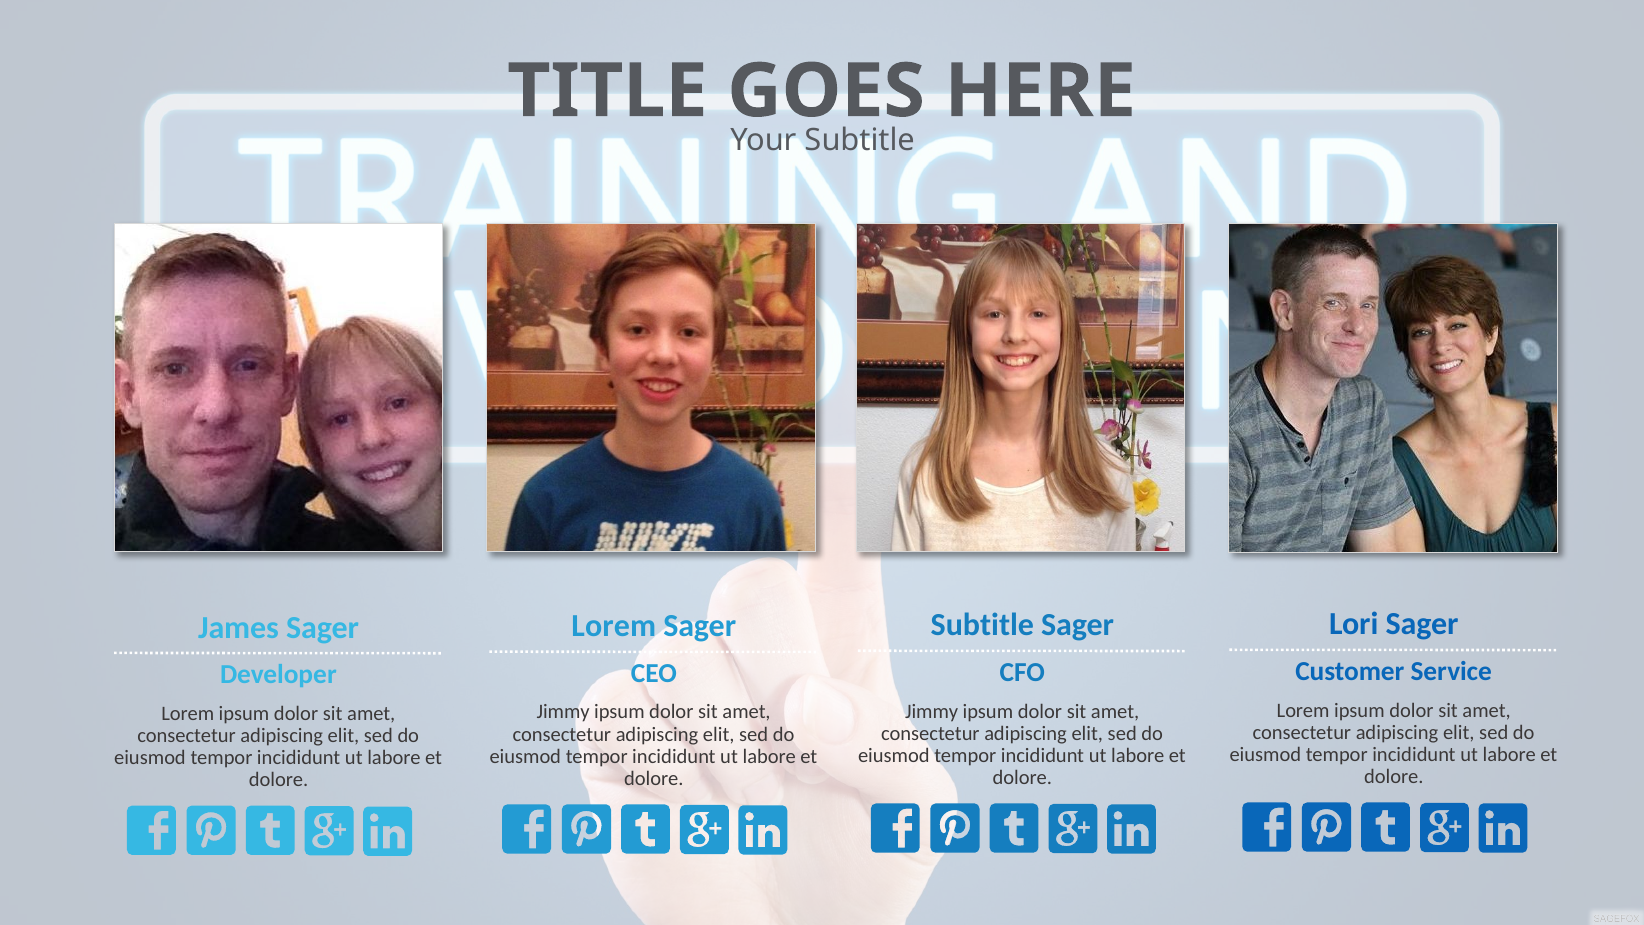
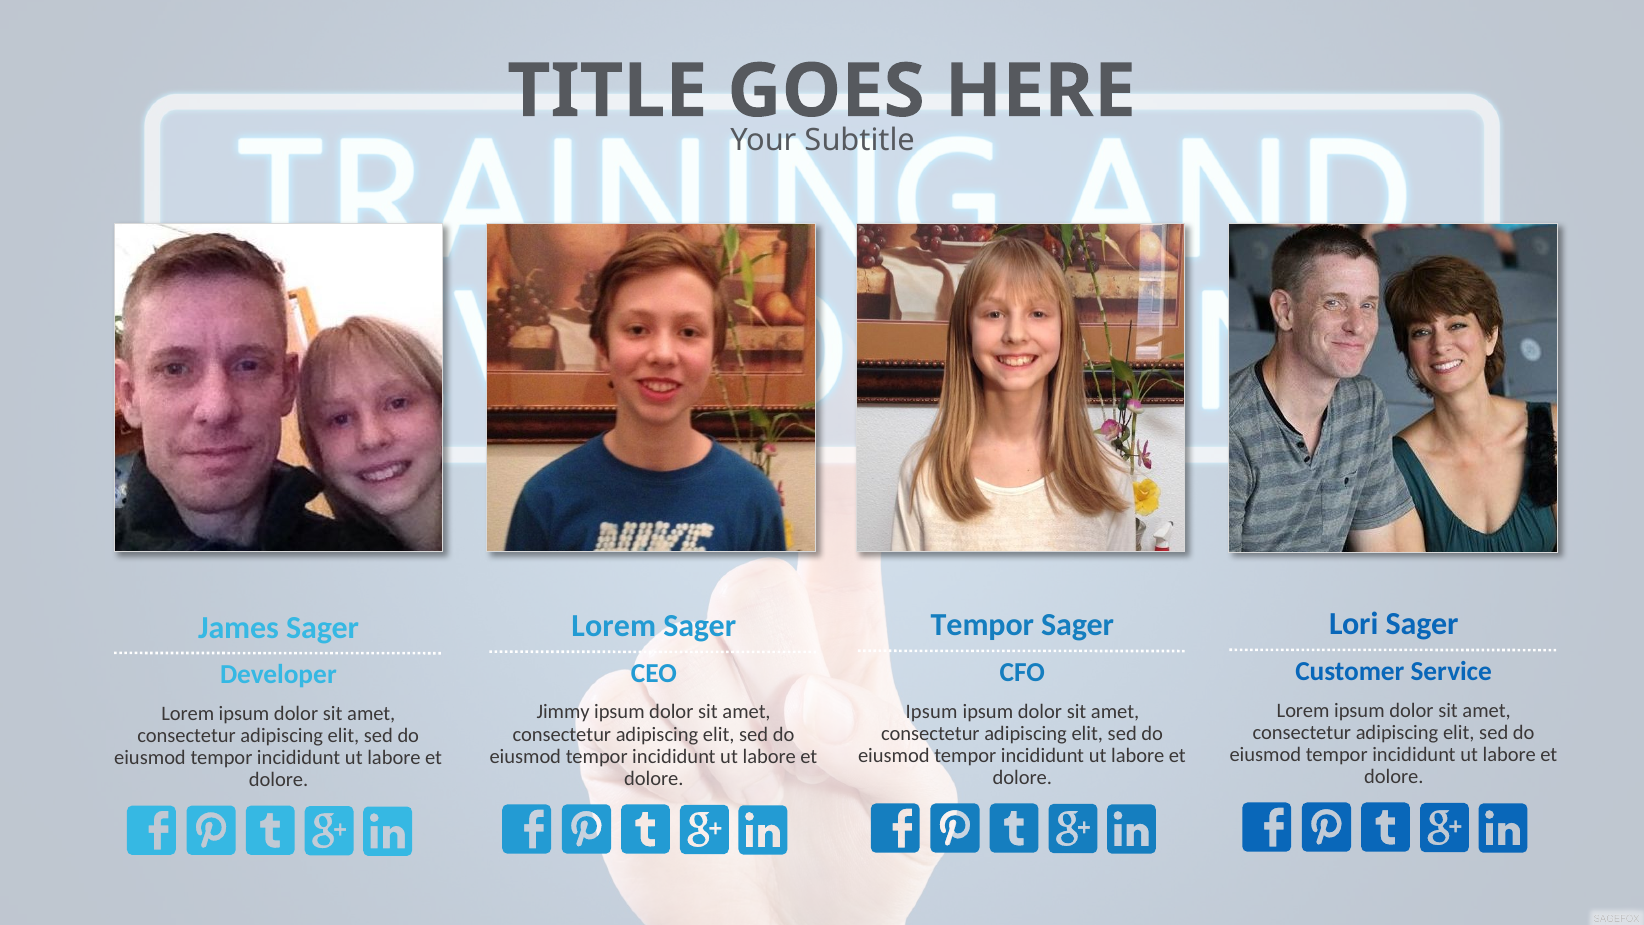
Subtitle: Subtitle -> Tempor (982, 625)
Jimmy: Jimmy -> Ipsum (931, 711)
